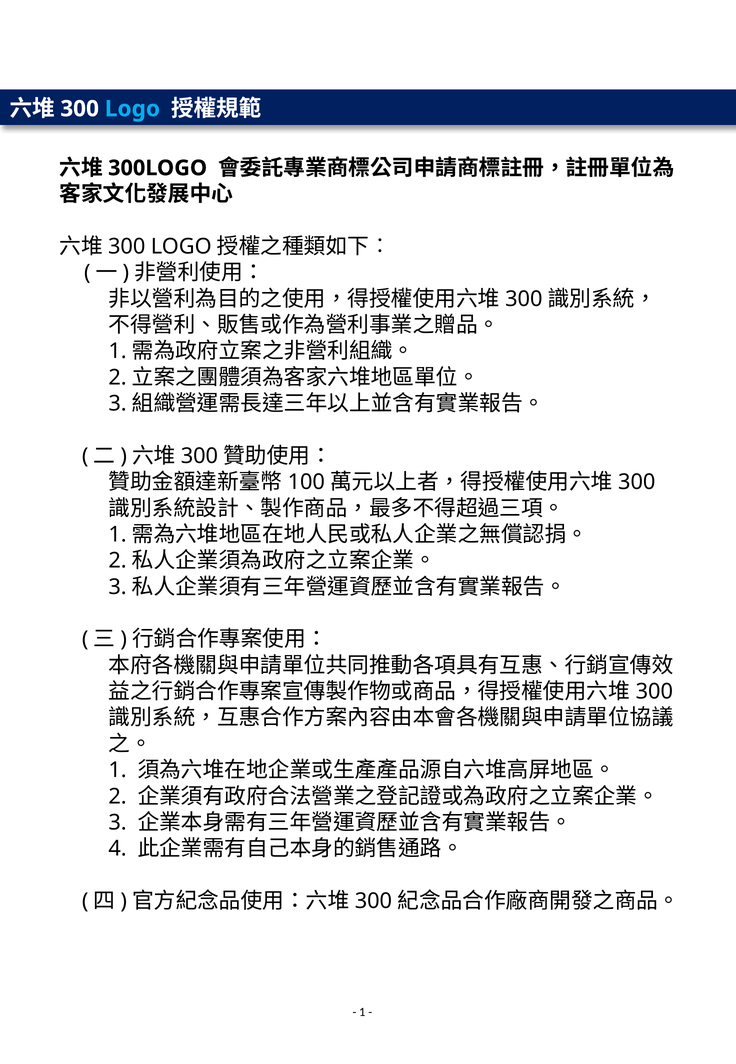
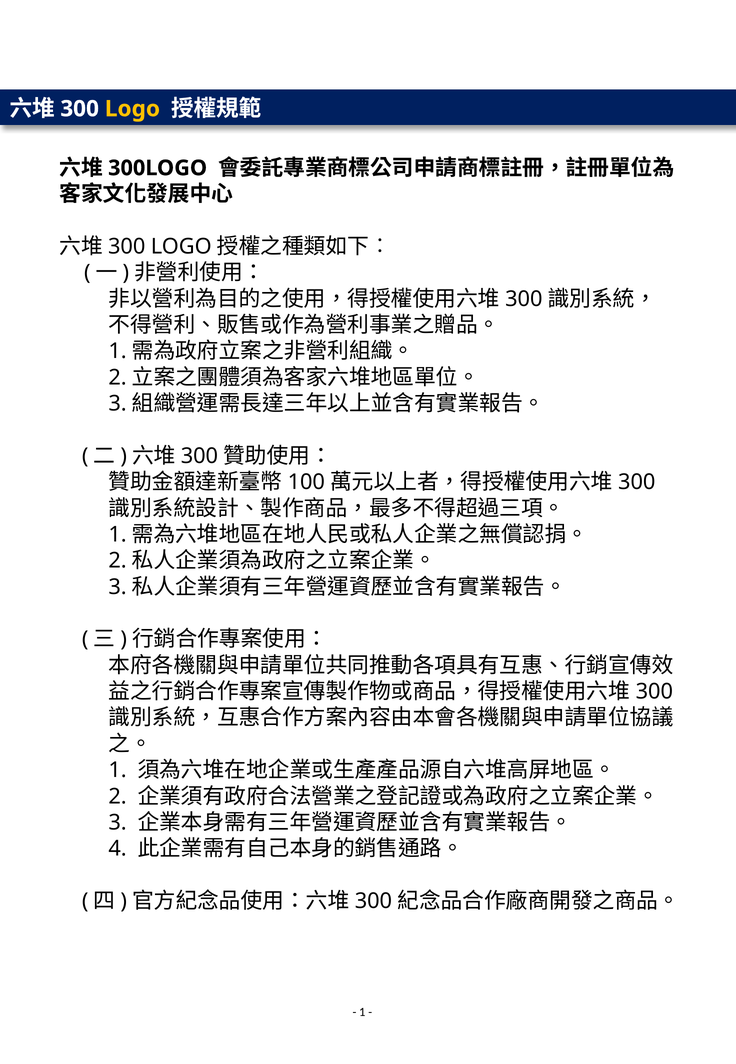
Logo colour: light blue -> yellow (132, 109)
